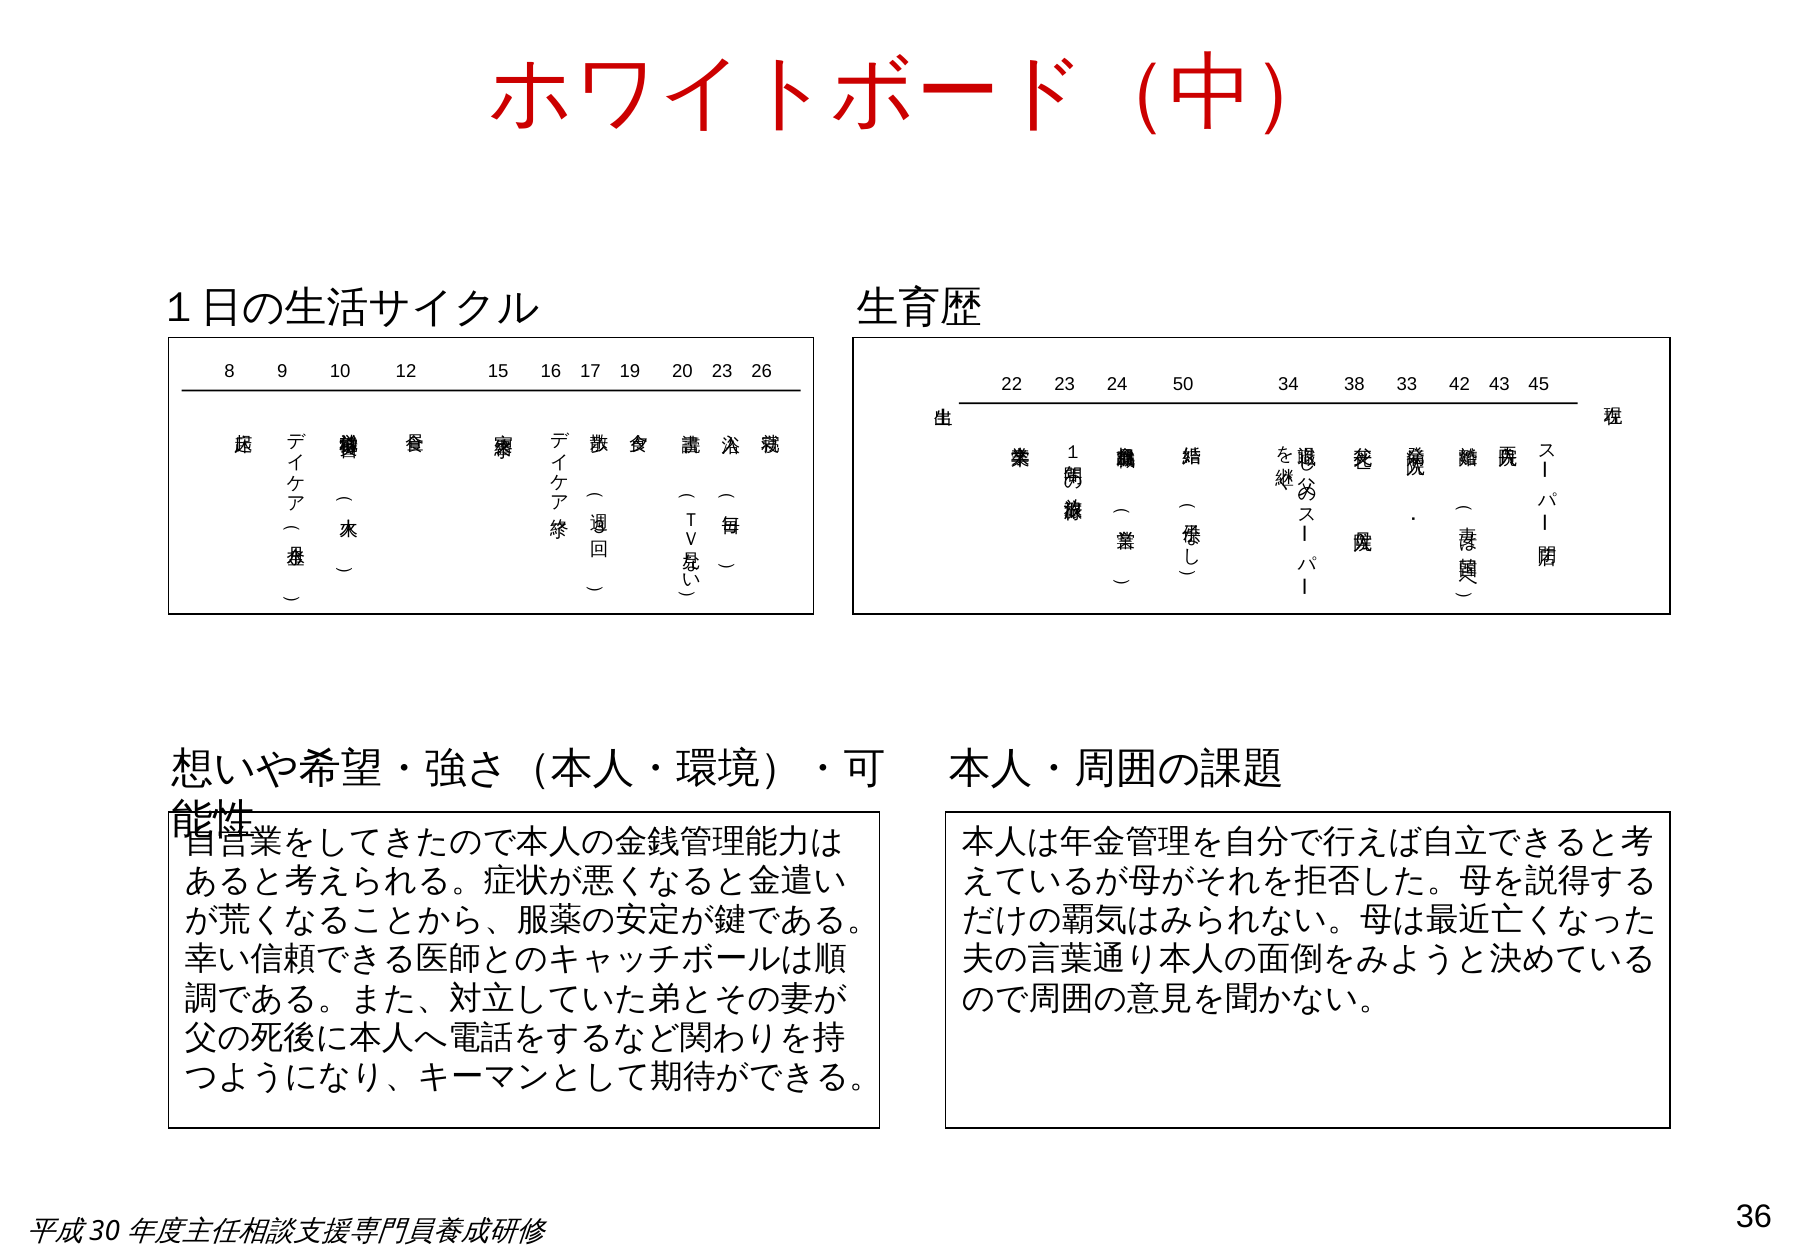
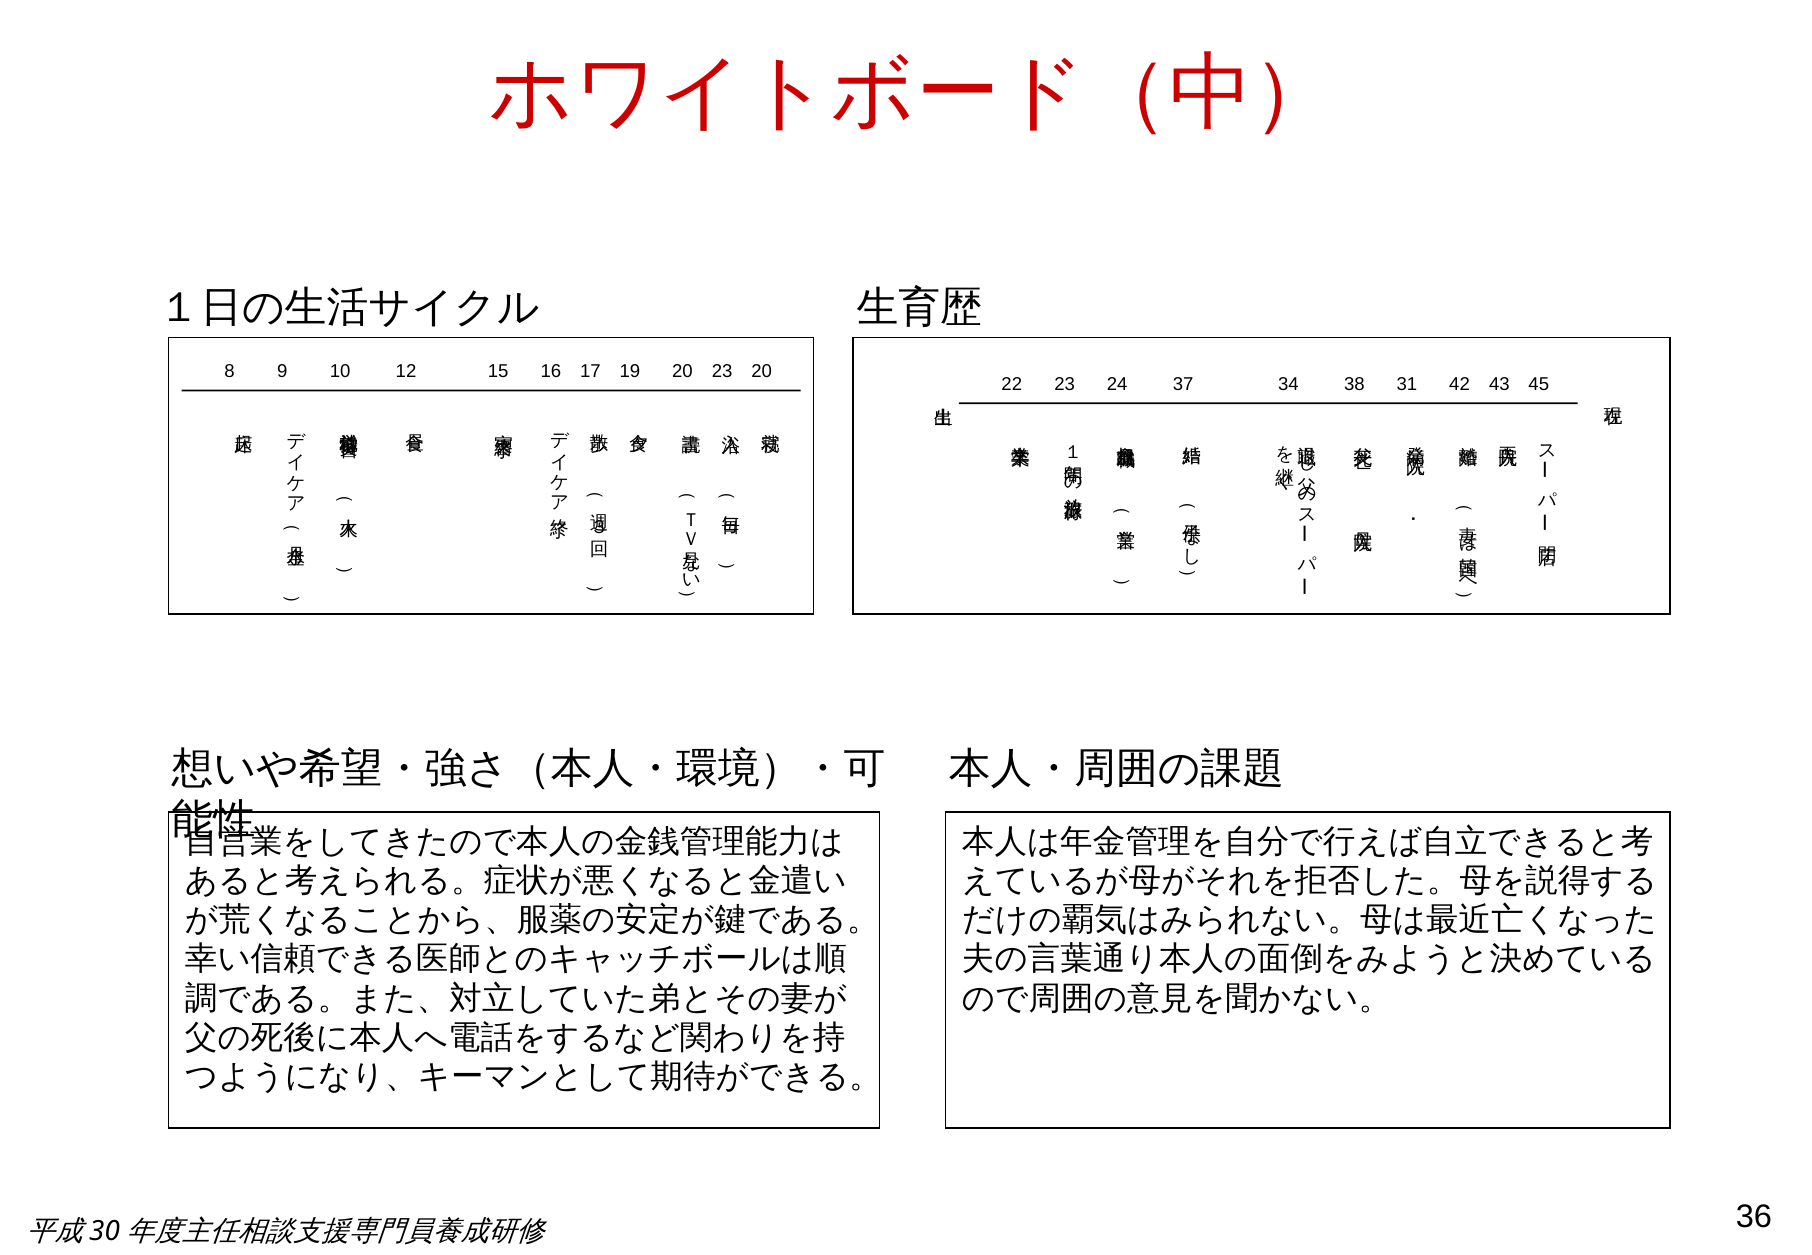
20 26: 26 -> 20 (762, 371)
50: 50 -> 37 (1183, 384)
33: 33 -> 31 (1407, 384)
